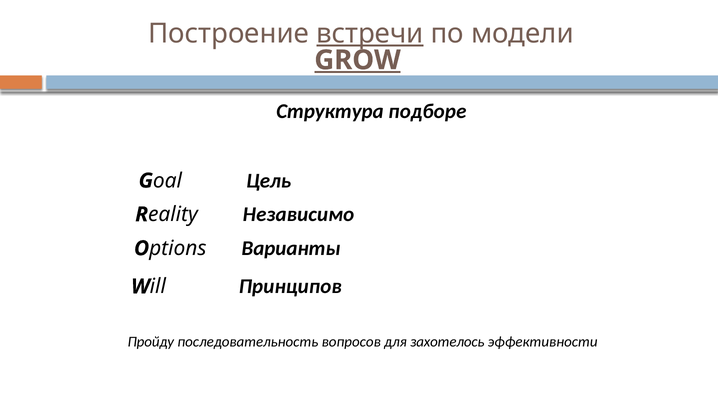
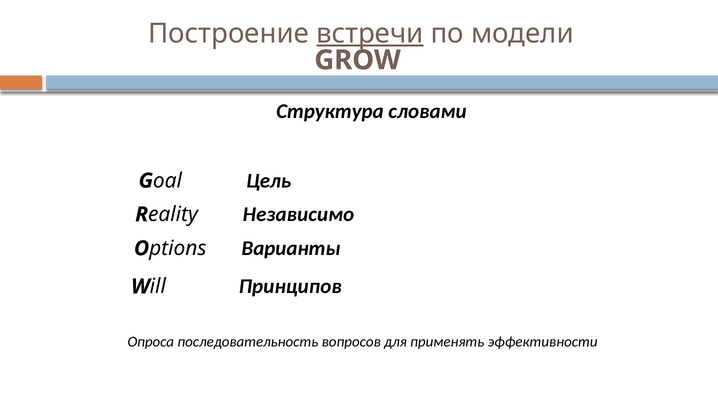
GROW underline: present -> none (358, 60)
подборе: подборе -> словами (428, 111)
Пройду: Пройду -> Опроса (151, 342)
захотелось: захотелось -> применять (447, 342)
